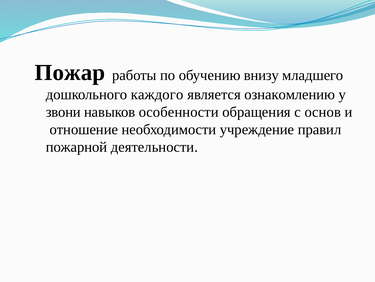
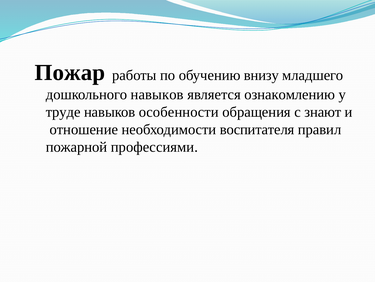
дошкольного каждого: каждого -> навыков (157, 94)
звони: звони -> труде (63, 112)
основ: основ -> знают (323, 112)
учреждение: учреждение -> воспитателя (257, 129)
деятельности: деятельности -> профессиями (154, 147)
